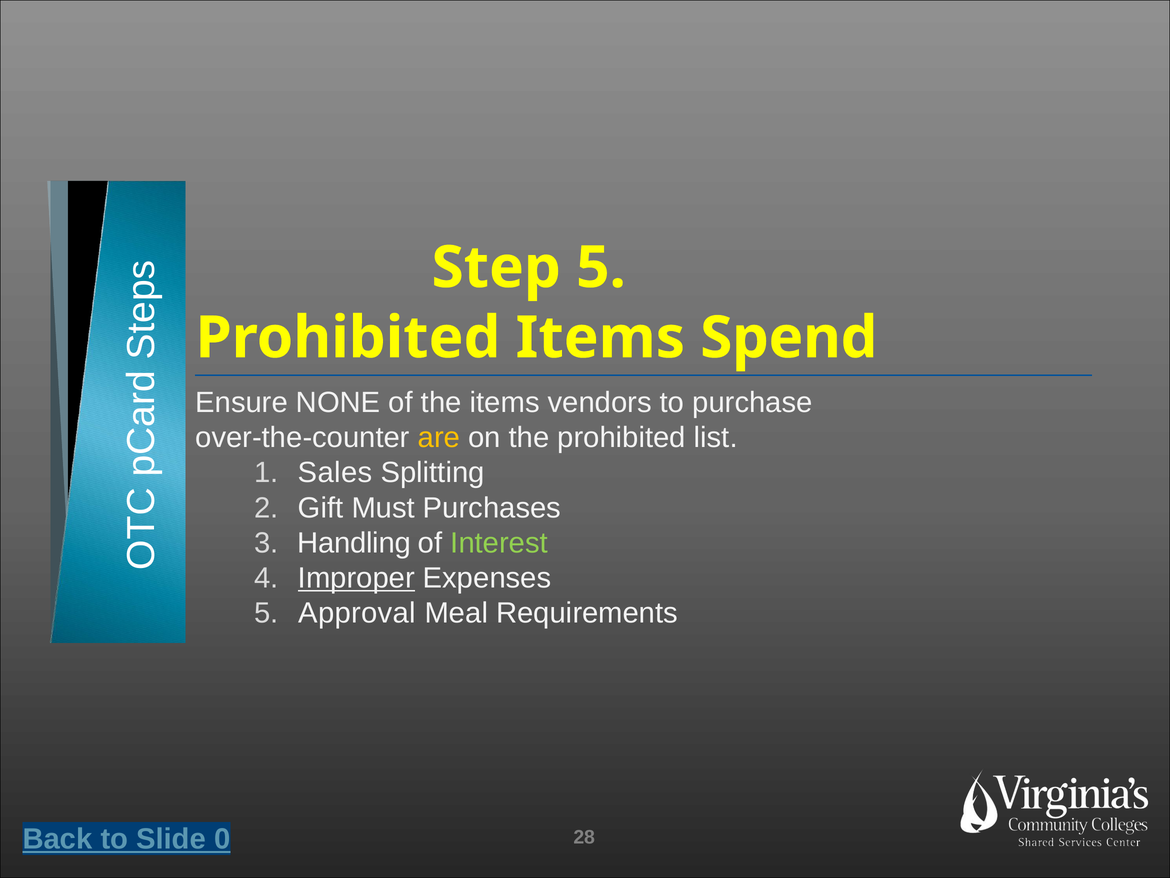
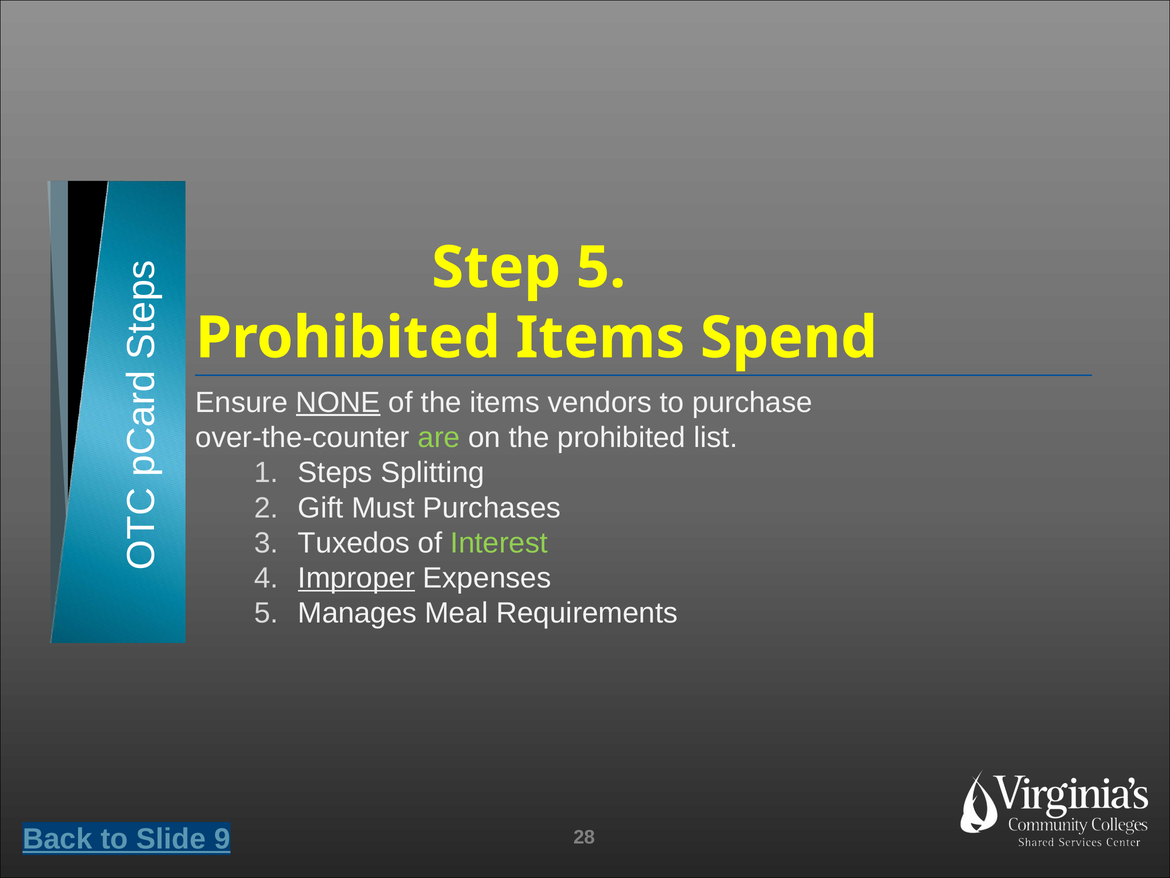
NONE underline: none -> present (338, 402)
are colour: yellow -> light green (439, 437)
Sales: Sales -> Steps (335, 472)
Handling: Handling -> Tuxedos (354, 543)
Approval: Approval -> Manages (357, 613)
0: 0 -> 9 (222, 839)
